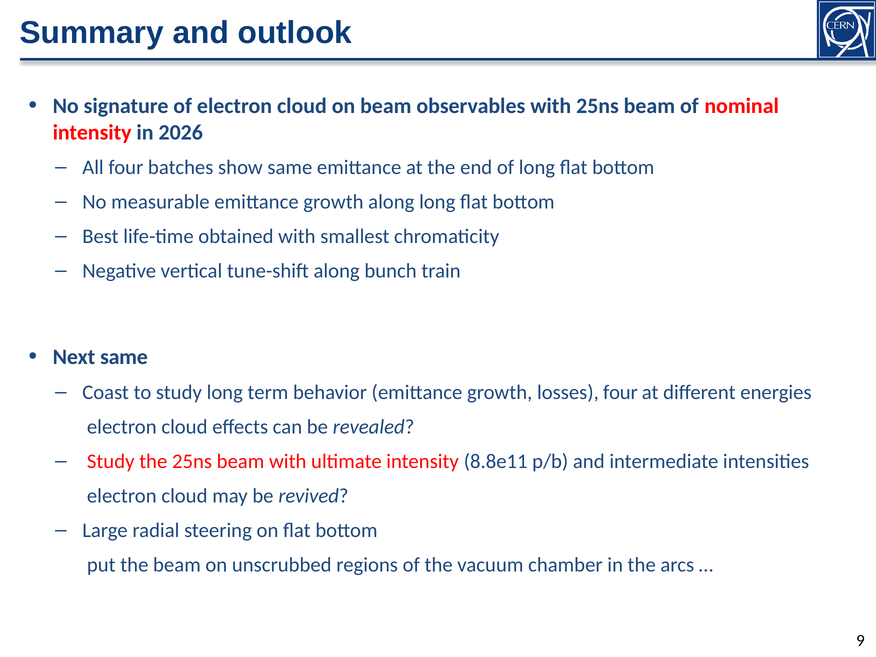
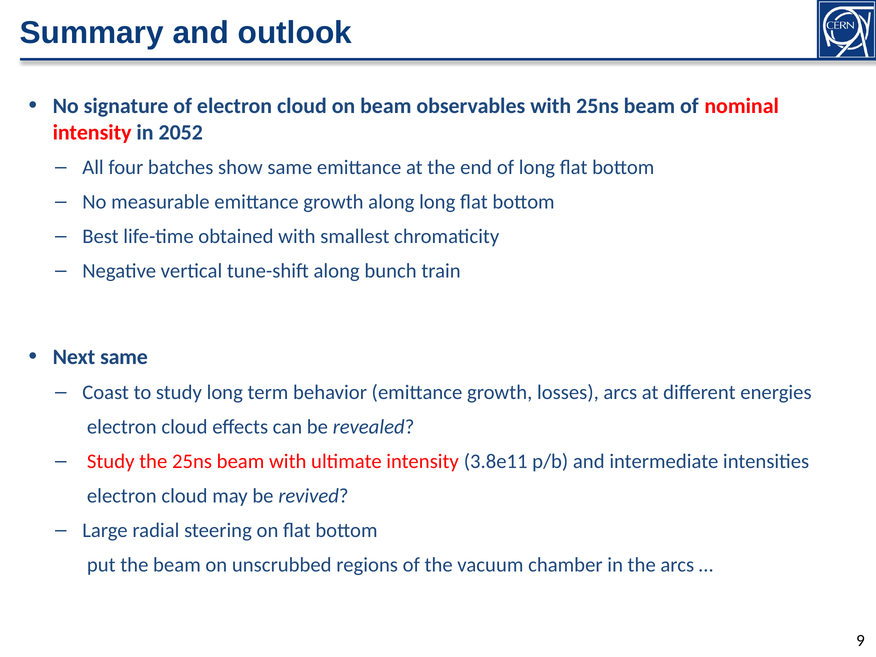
2026: 2026 -> 2052 (181, 132)
losses four: four -> arcs (620, 392)
8.8e11: 8.8e11 -> 3.8e11 (496, 461)
